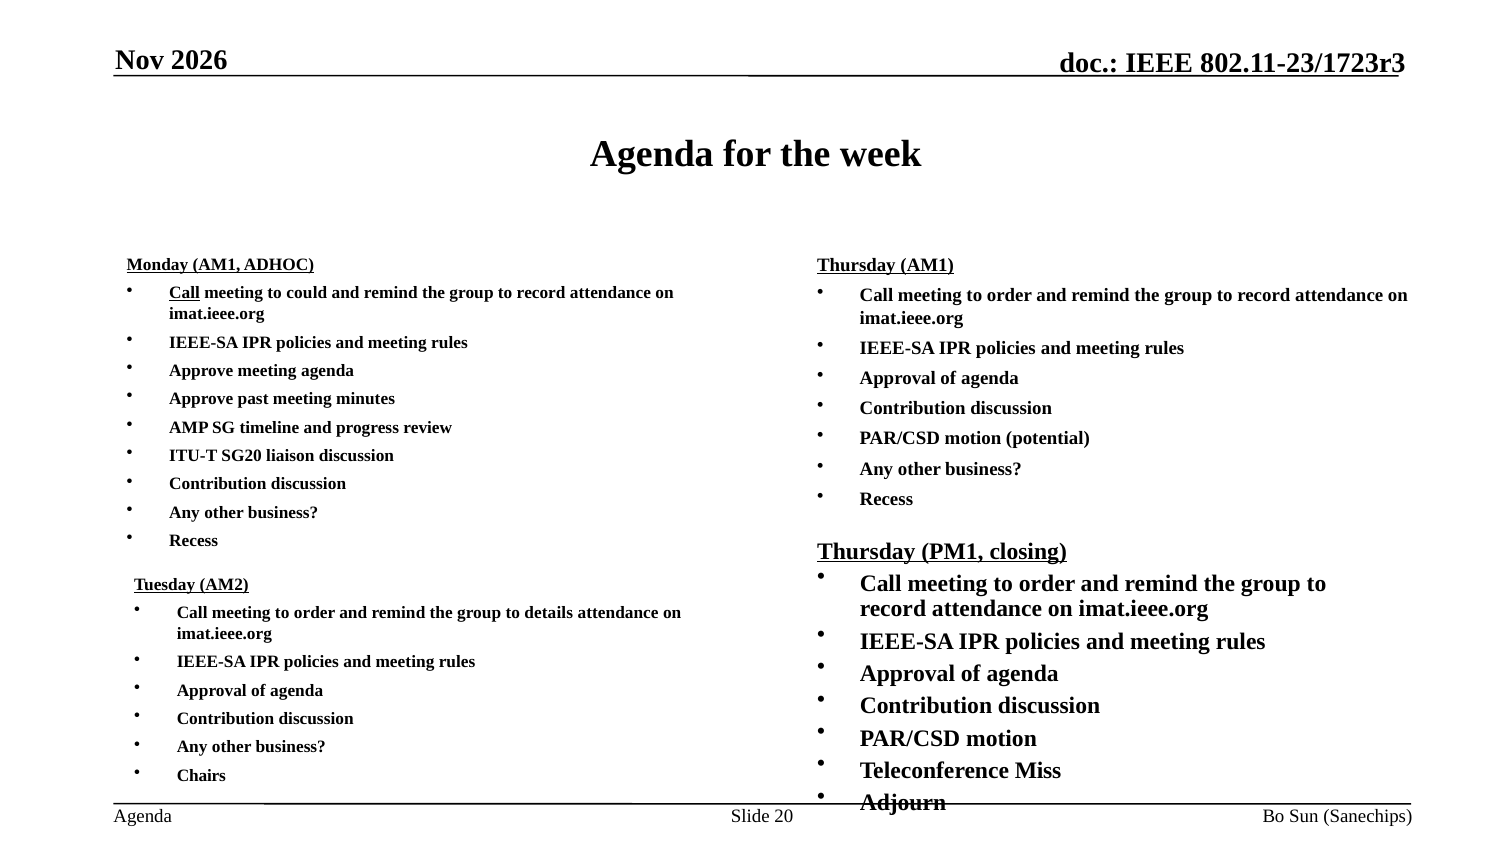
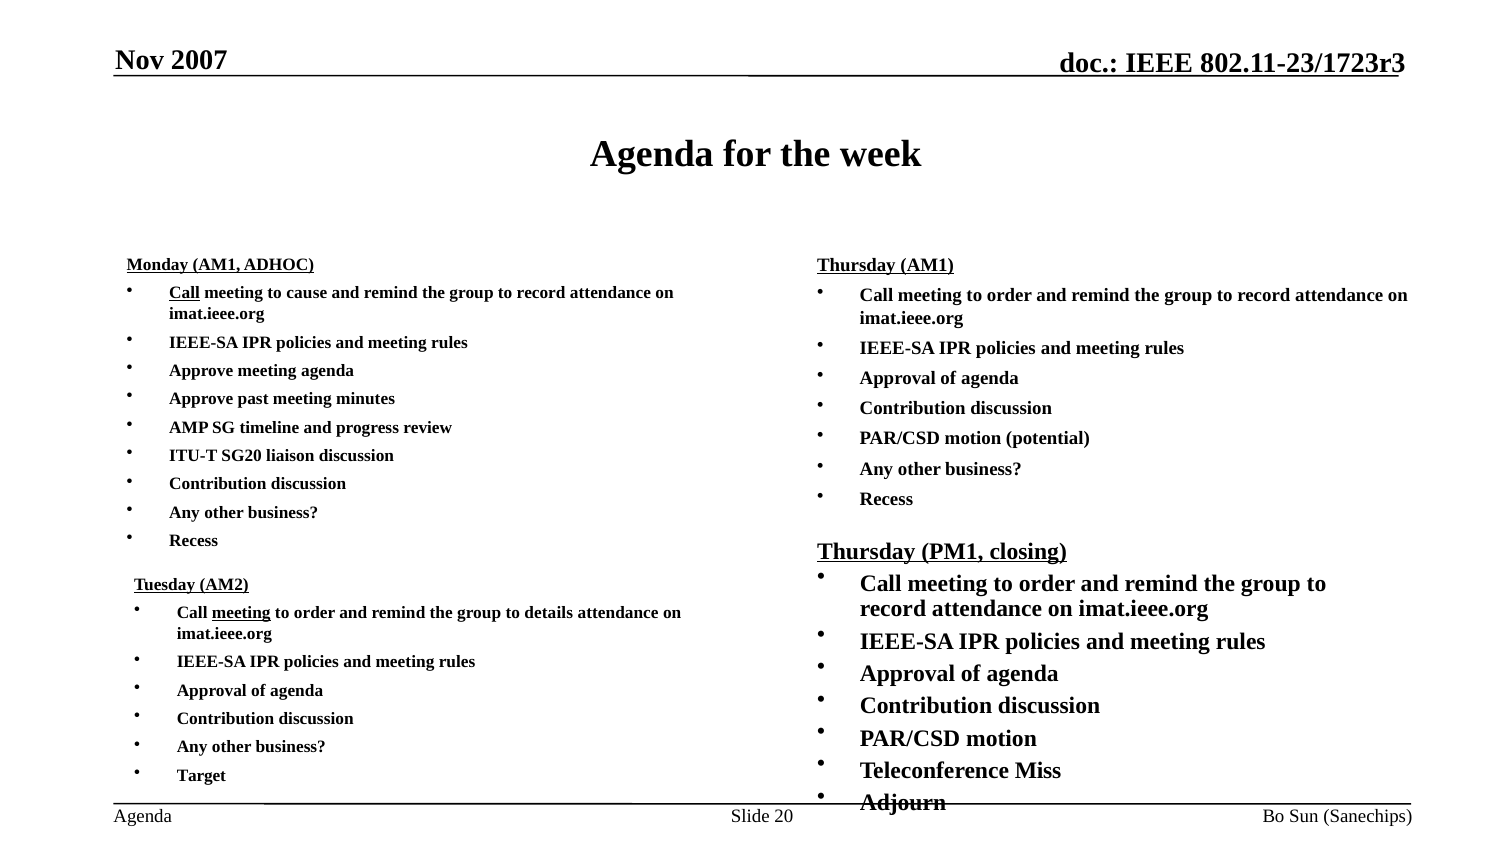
2026: 2026 -> 2007 (199, 60)
could: could -> cause (307, 293)
meeting underline: none -> present (241, 613)
Chairs: Chairs -> Target (201, 775)
